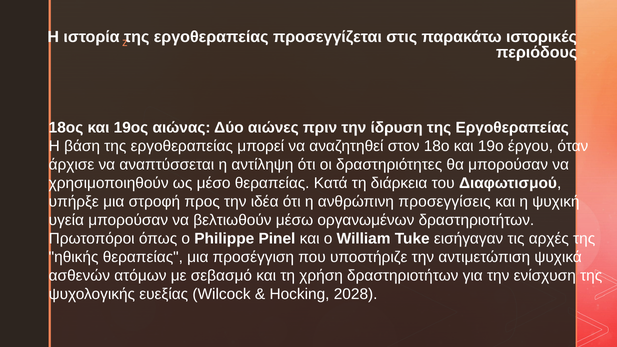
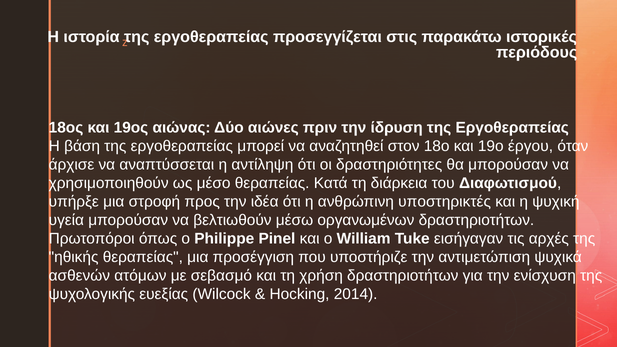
προσεγγίσεις: προσεγγίσεις -> υποστηρικτές (445, 202)
2028: 2028 -> 2014 (356, 294)
